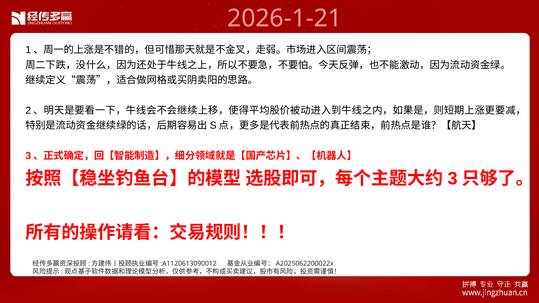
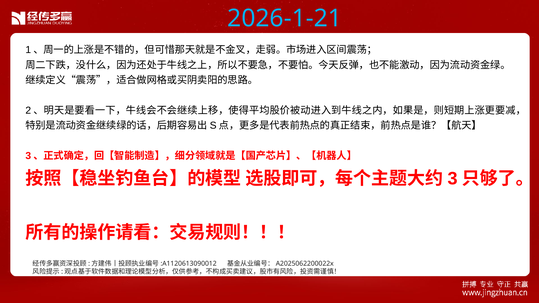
2026-1-21 colour: pink -> light blue (285, 19)
